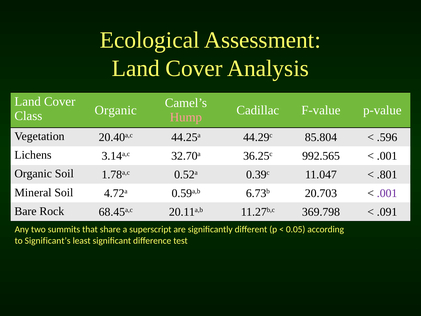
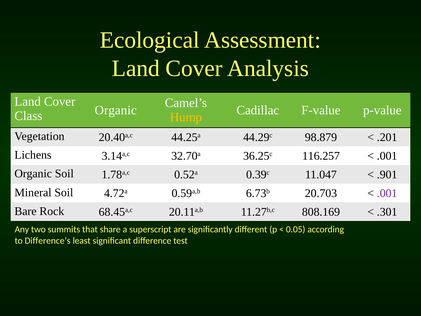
Hump colour: pink -> yellow (186, 117)
85.804: 85.804 -> 98.879 (321, 137)
.596: .596 -> .201 (387, 137)
992.565: 992.565 -> 116.257 (321, 156)
.801: .801 -> .901 (387, 174)
369.798: 369.798 -> 808.169 (321, 212)
.091: .091 -> .301 (387, 212)
Significant’s: Significant’s -> Difference’s (48, 241)
